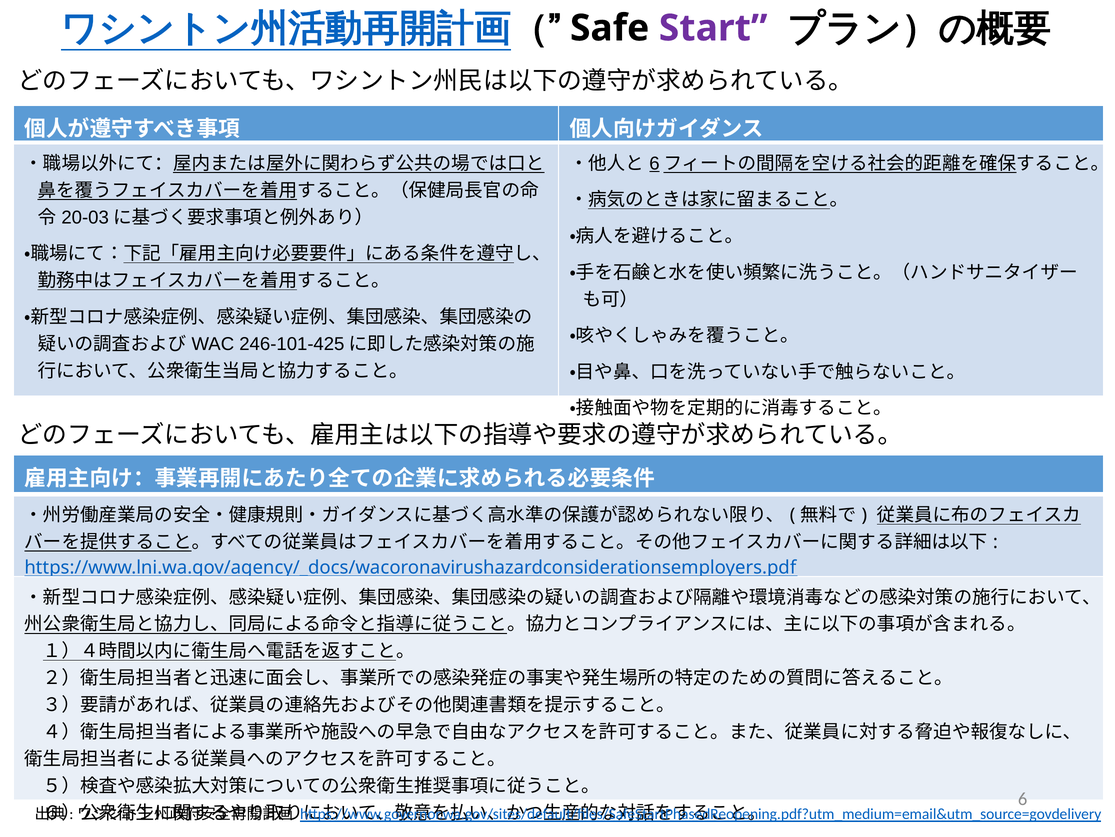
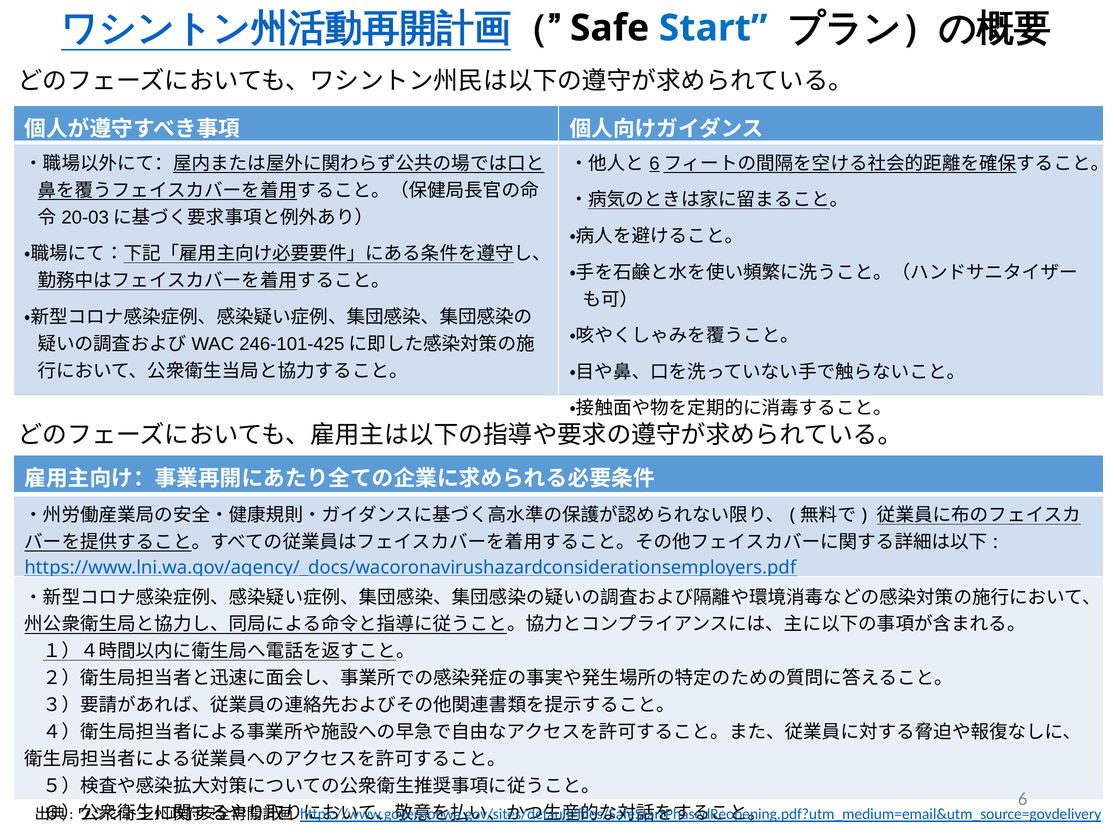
Start colour: purple -> blue (713, 28)
